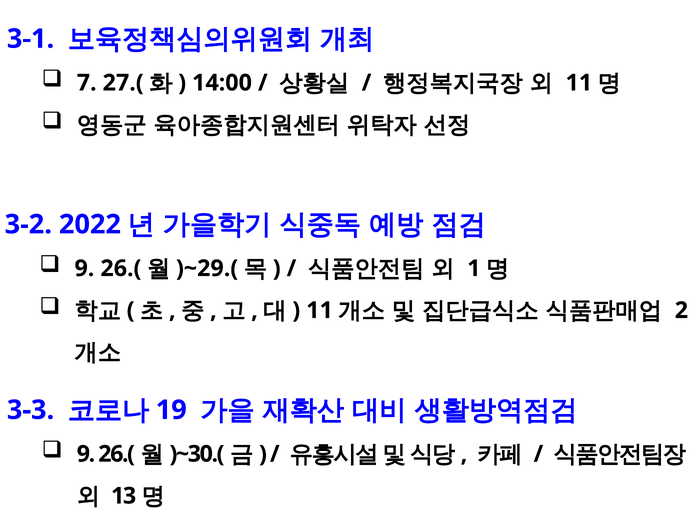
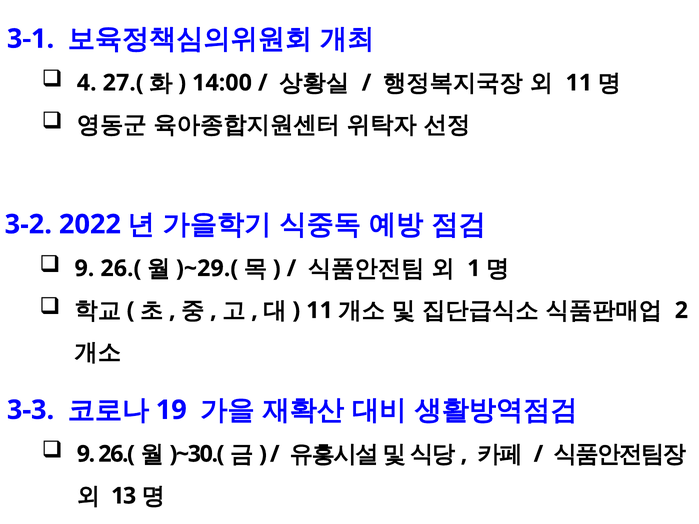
7: 7 -> 4 (87, 83)
